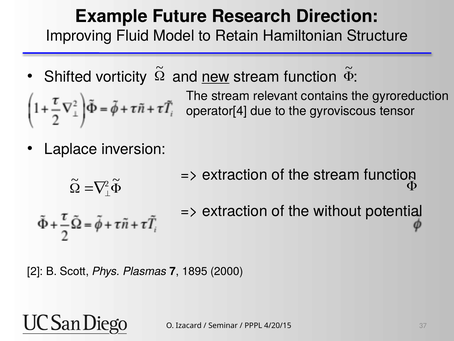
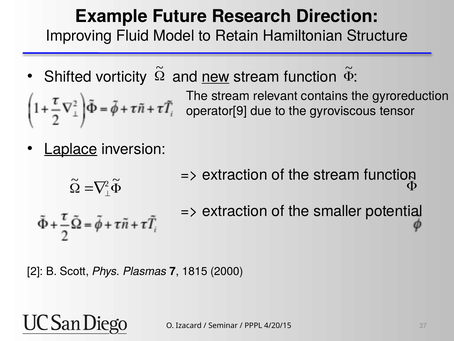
operator[4: operator[4 -> operator[9 (217, 111)
Laplace underline: none -> present (71, 149)
without: without -> smaller (338, 211)
1895: 1895 -> 1815 (195, 271)
